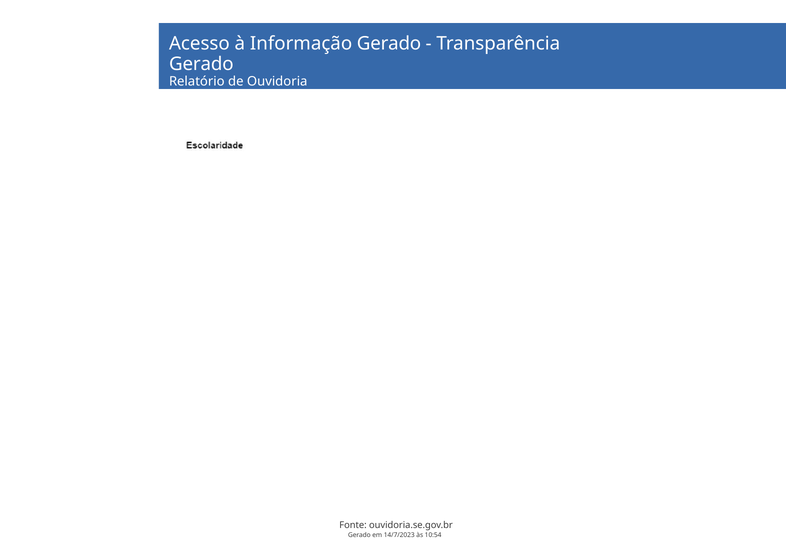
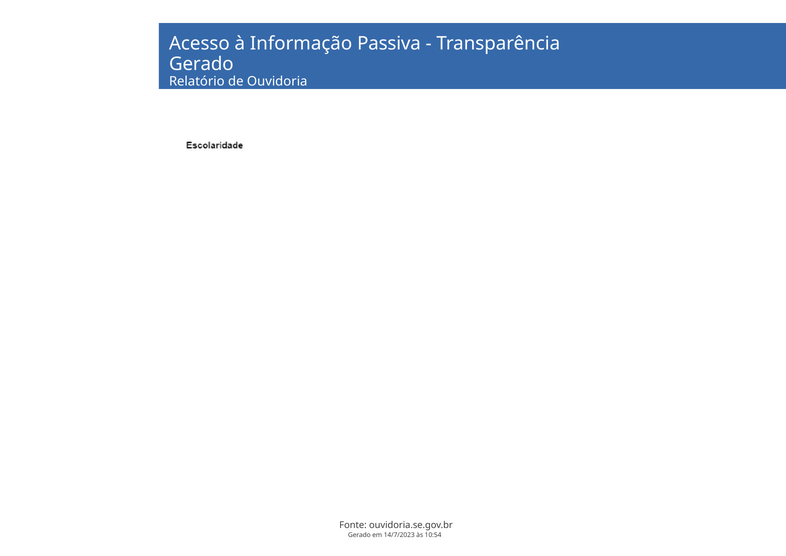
Informação Gerado: Gerado -> Passiva (389, 43)
